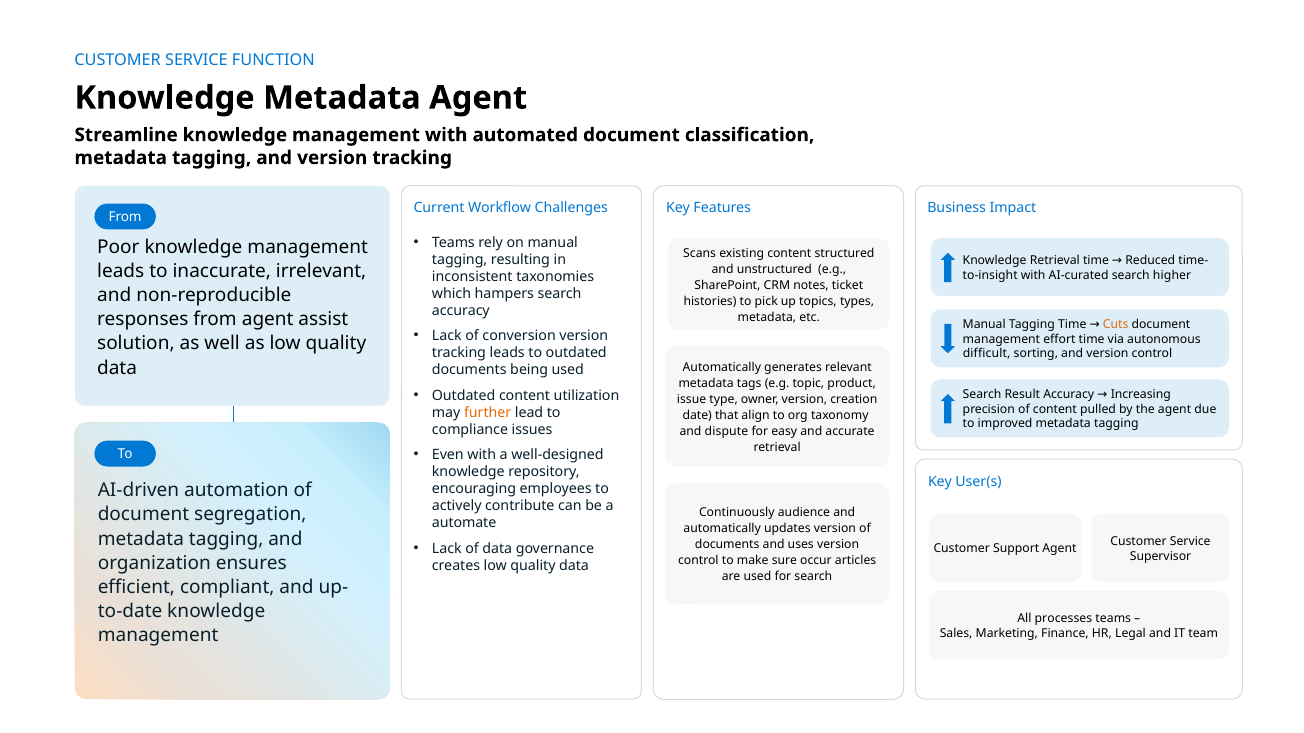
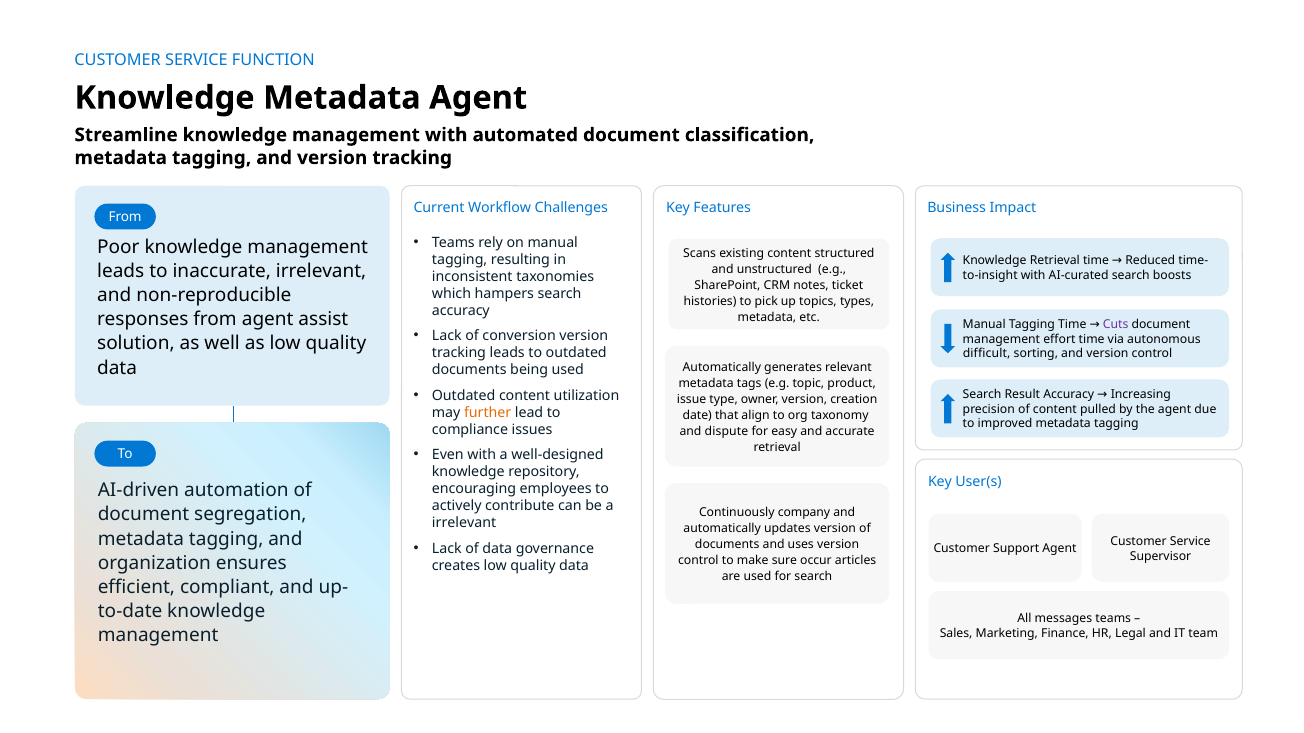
higher: higher -> boosts (1172, 276)
Cuts colour: orange -> purple (1116, 325)
audience: audience -> company (804, 513)
automate: automate -> irrelevant (464, 524)
processes: processes -> messages (1063, 619)
